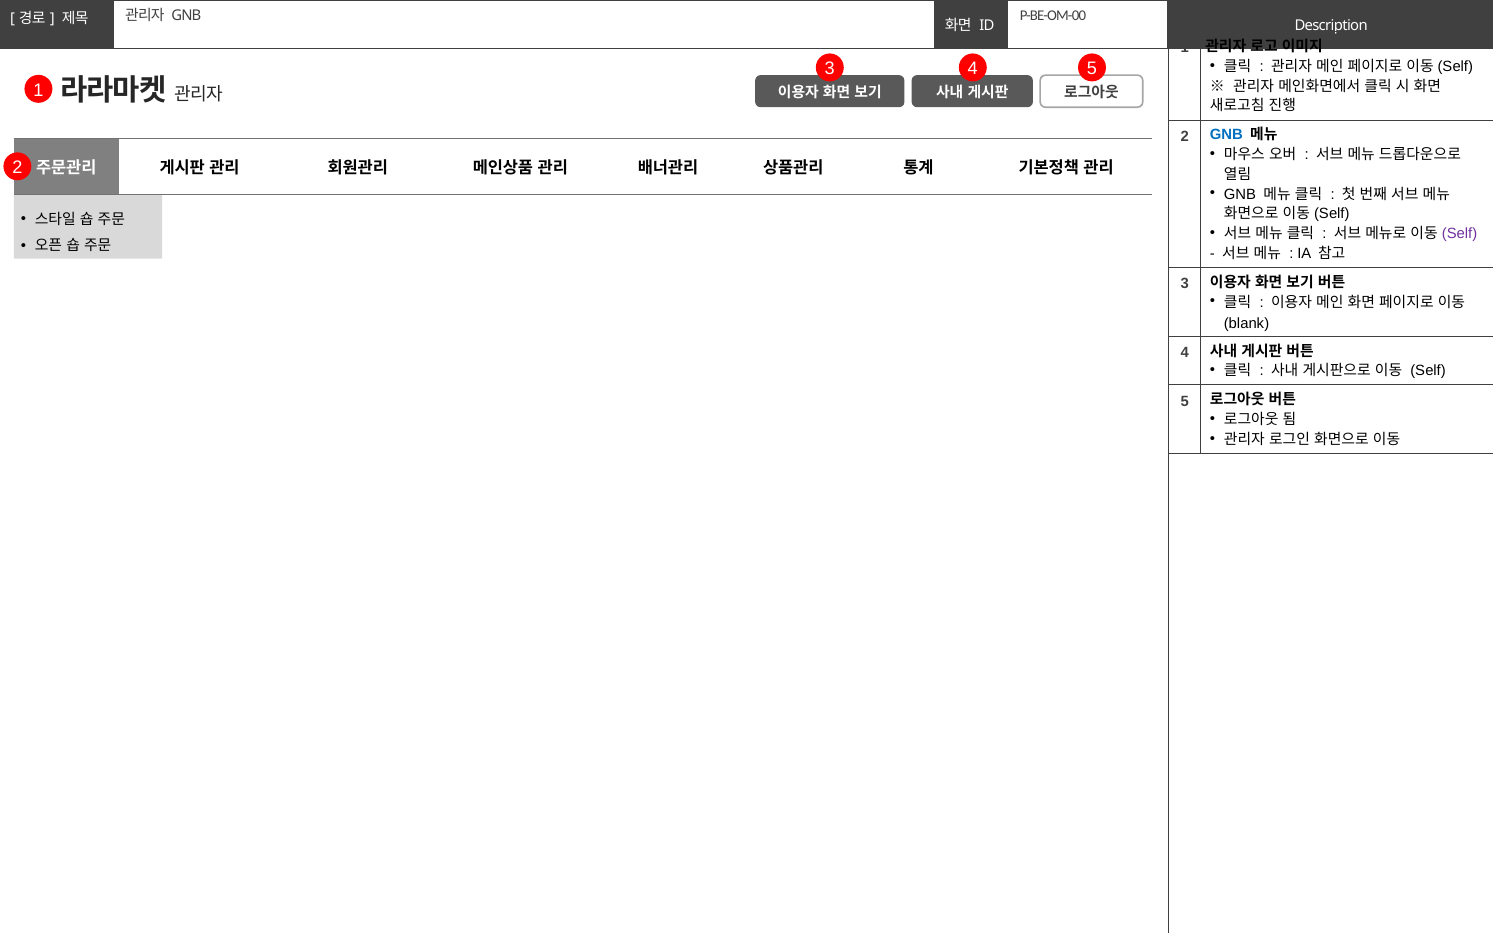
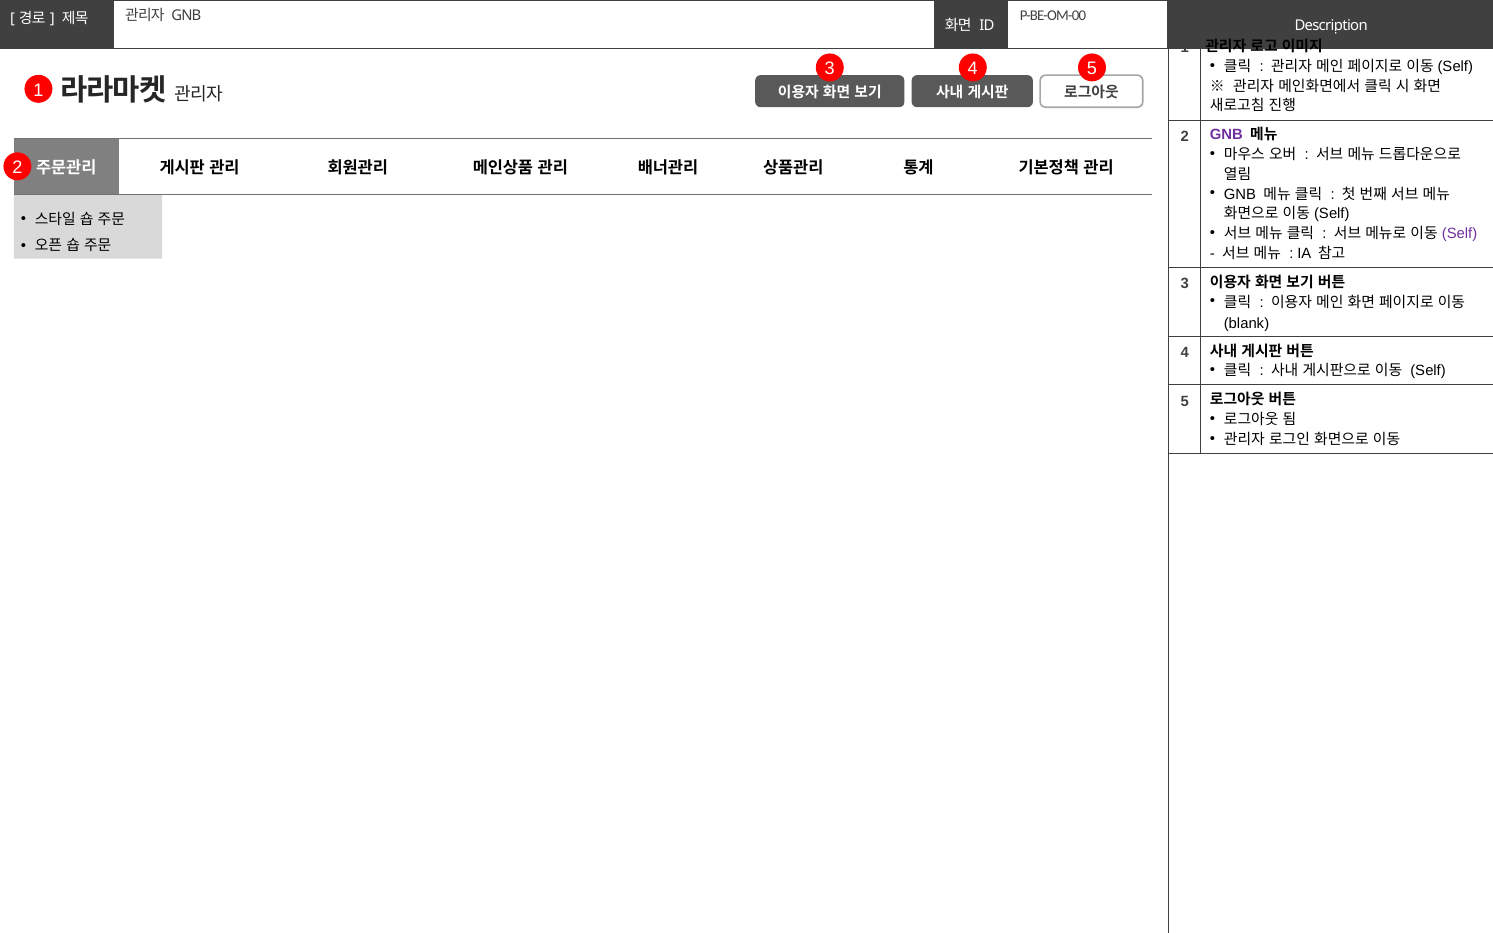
GNB colour: blue -> purple (1226, 135)
